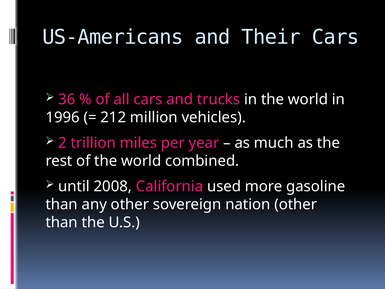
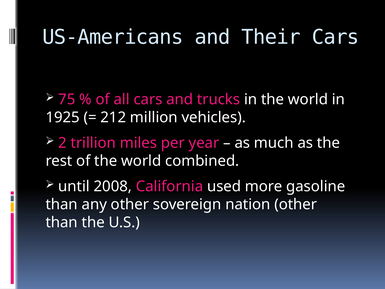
36: 36 -> 75 (67, 99)
1996: 1996 -> 1925 (63, 117)
